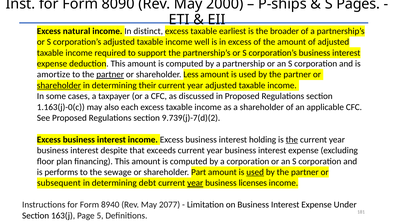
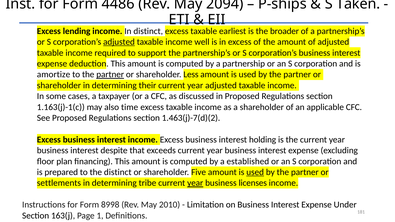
8090: 8090 -> 4486 (118, 4)
2000: 2000 -> 2094 (225, 4)
Pages: Pages -> Taken (358, 4)
natural: natural -> lending (77, 31)
adjusted underline: none -> present (119, 42)
shareholder underline: present -> none (59, 85)
1.163(j)-0(c: 1.163(j)-0(c -> 1.163(j)-1(c (61, 107)
each: each -> time (130, 107)
9.739(j)-7(d)(2: 9.739(j)-7(d)(2 -> 1.463(j)-7(d)(2 (191, 118)
the underline: present -> none (292, 140)
a corporation: corporation -> established (248, 161)
performs: performs -> prepared (61, 172)
the sewage: sewage -> distinct (118, 172)
Part: Part -> Five (199, 172)
subsequent: subsequent -> settlements (59, 183)
debt: debt -> tribe (147, 183)
8940: 8940 -> 8998 (110, 205)
2077: 2077 -> 2010 (170, 205)
5: 5 -> 1 (100, 216)
